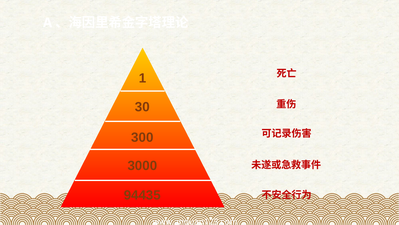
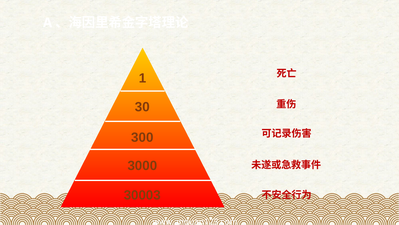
94435: 94435 -> 30003 (142, 195)
